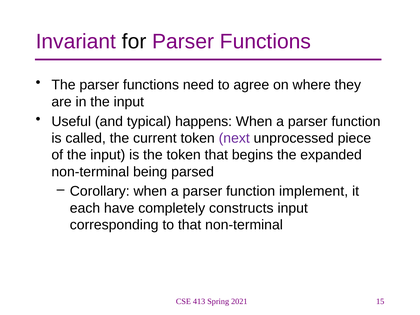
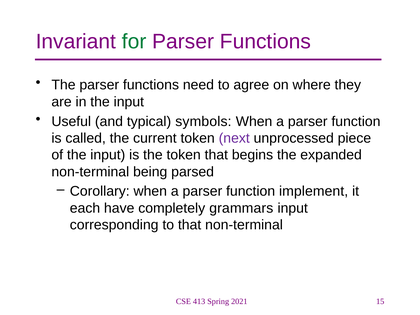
for colour: black -> green (134, 42)
happens: happens -> symbols (203, 121)
constructs: constructs -> grammars (241, 208)
